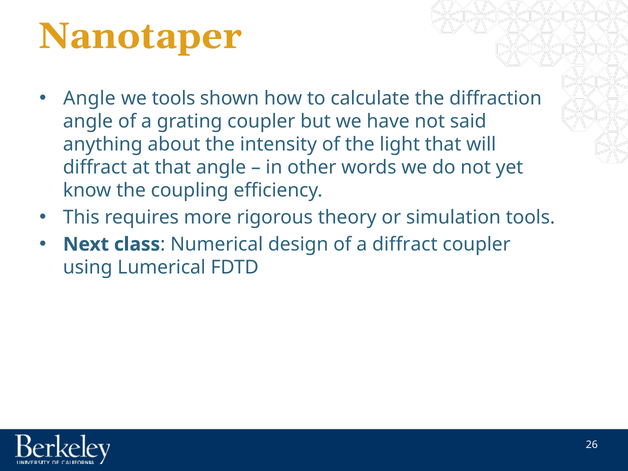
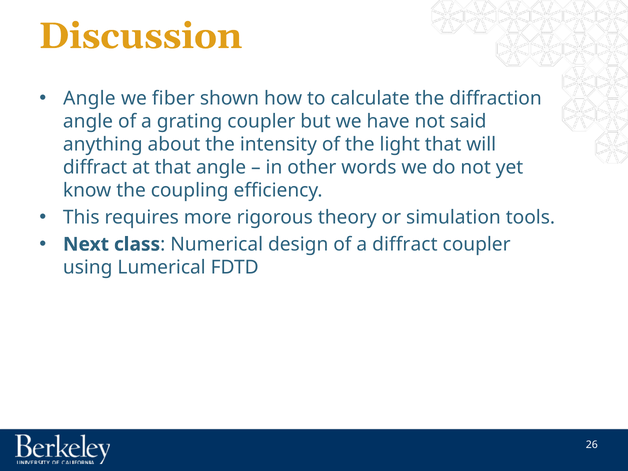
Nanotaper: Nanotaper -> Discussion (140, 36)
we tools: tools -> fiber (173, 99)
